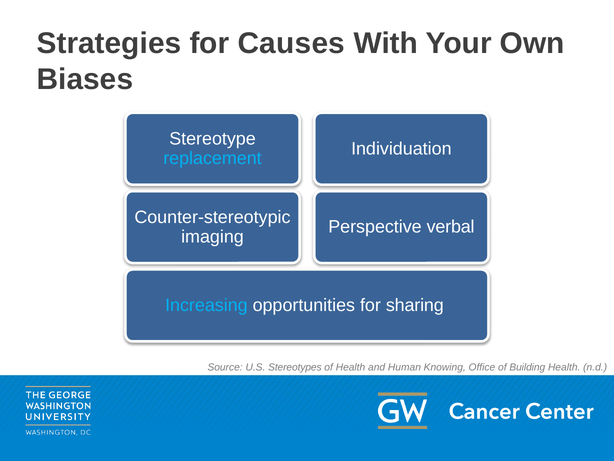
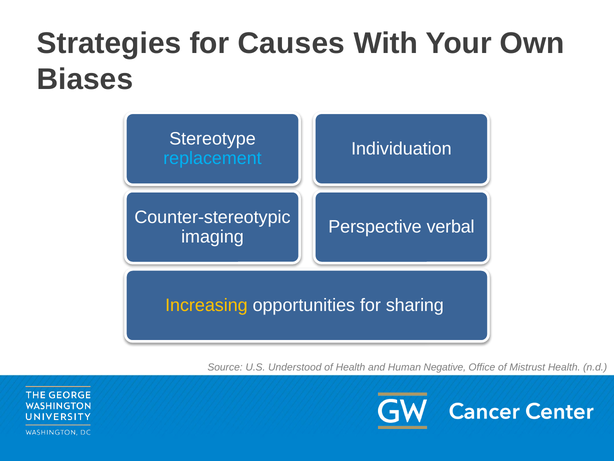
Increasing colour: light blue -> yellow (206, 305)
Stereotypes: Stereotypes -> Understood (295, 367)
Knowing: Knowing -> Negative (445, 367)
Building: Building -> Mistrust (527, 367)
